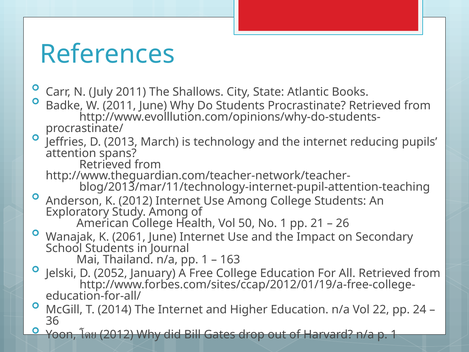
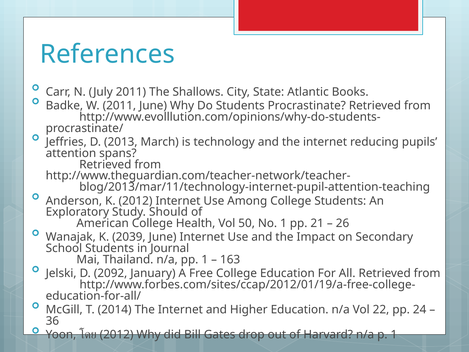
Study Among: Among -> Should (168, 212)
2061: 2061 -> 2039 (129, 237)
2052: 2052 -> 2092 (111, 273)
